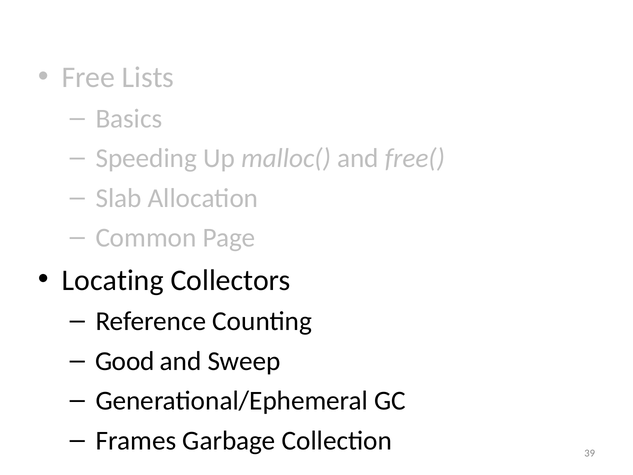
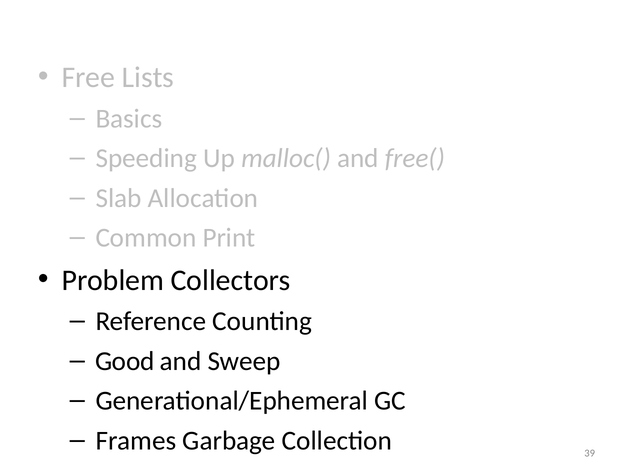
Page: Page -> Print (229, 238)
Locating: Locating -> Problem (113, 280)
